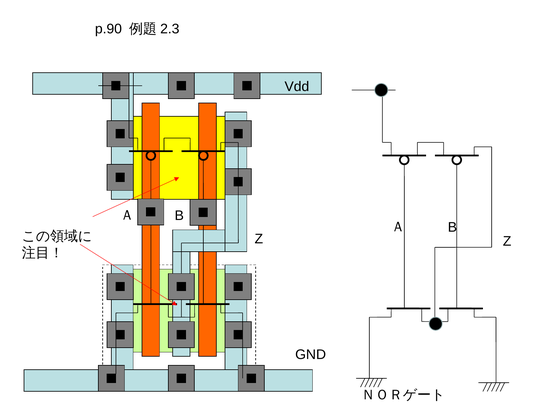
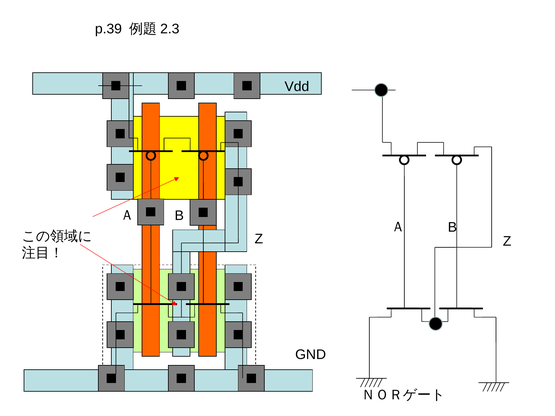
p.90: p.90 -> p.39 (108, 29)
